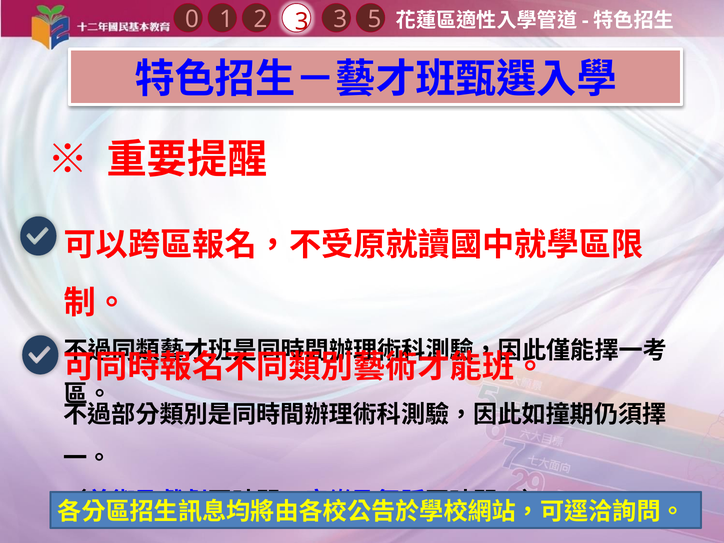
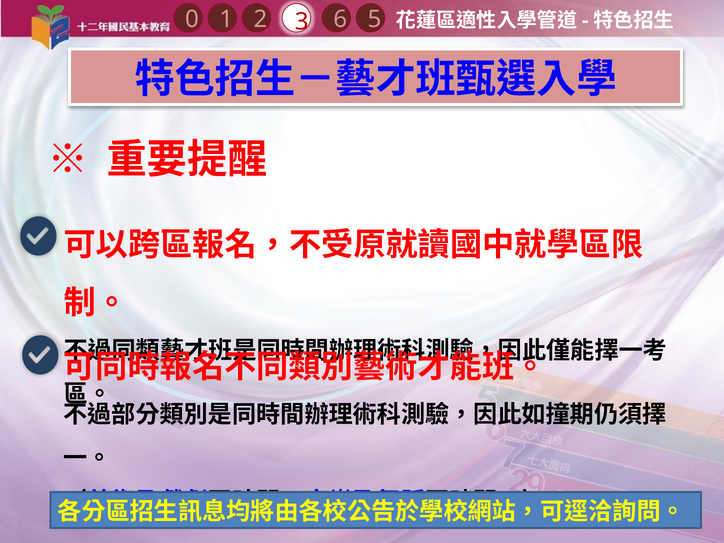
1 3: 3 -> 6 (340, 19)
